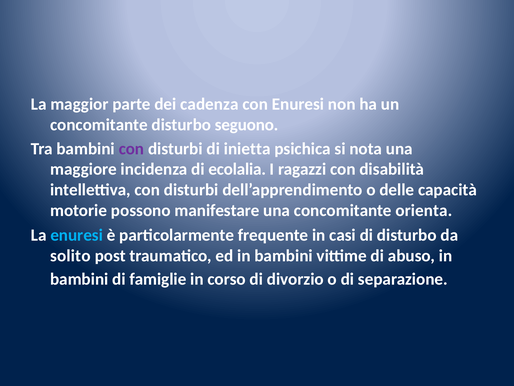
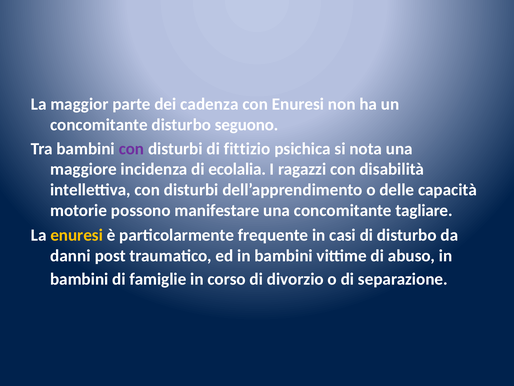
inietta: inietta -> fittizio (247, 149)
orienta: orienta -> tagliare (424, 210)
enuresi colour: light blue -> yellow (77, 235)
solito: solito -> danni (70, 255)
